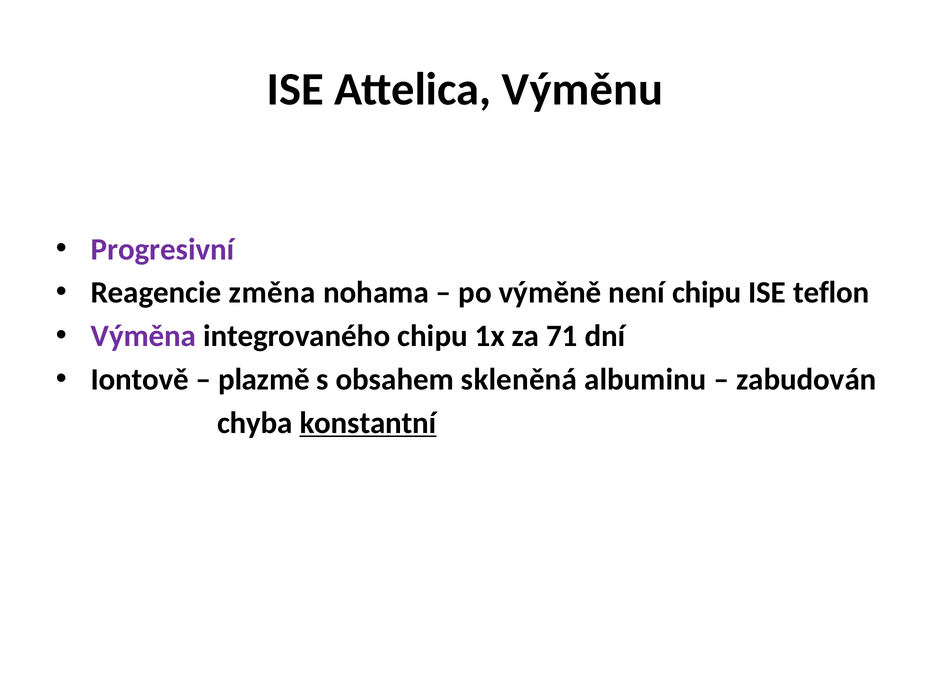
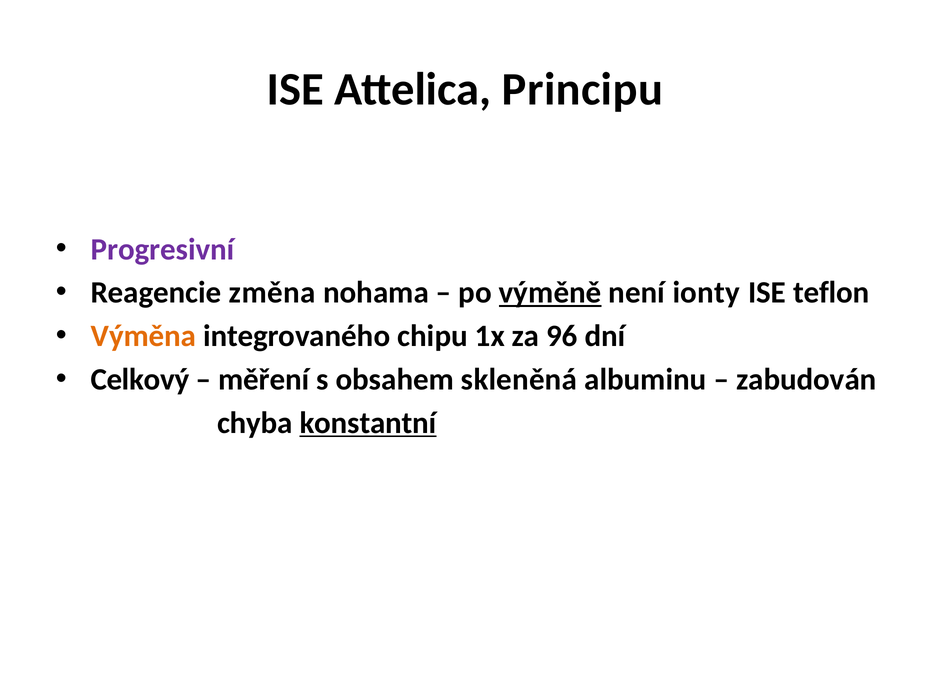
Výměnu: Výměnu -> Principu (583, 89)
výměně underline: none -> present (550, 293)
není chipu: chipu -> ionty (706, 293)
Výměna colour: purple -> orange (143, 336)
71: 71 -> 96 (562, 336)
Iontově: Iontově -> Celkový (140, 380)
plazmě: plazmě -> měření (264, 380)
